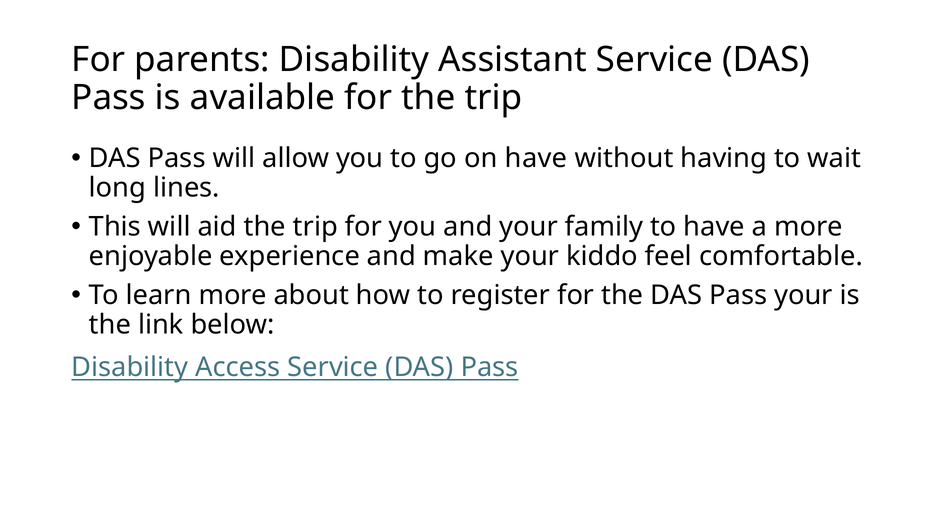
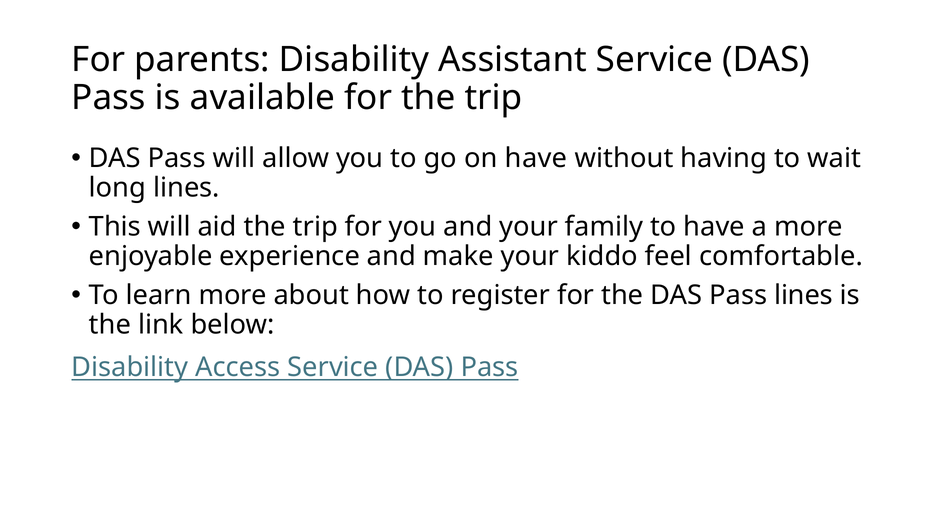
Pass your: your -> lines (804, 296)
